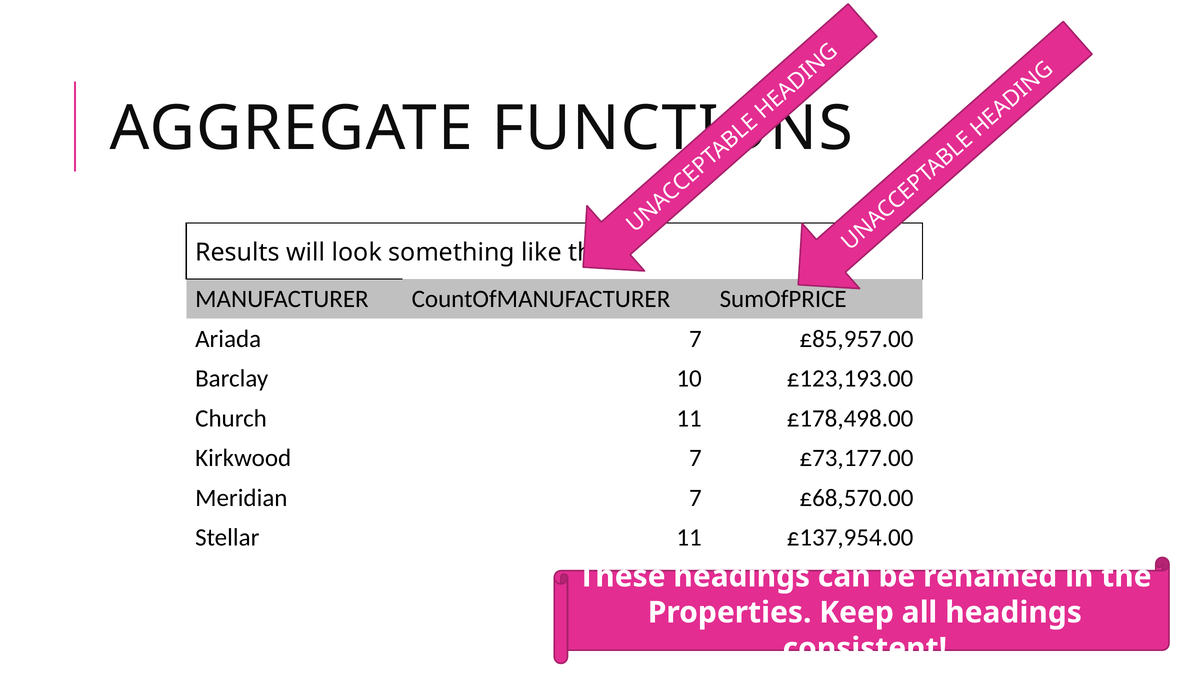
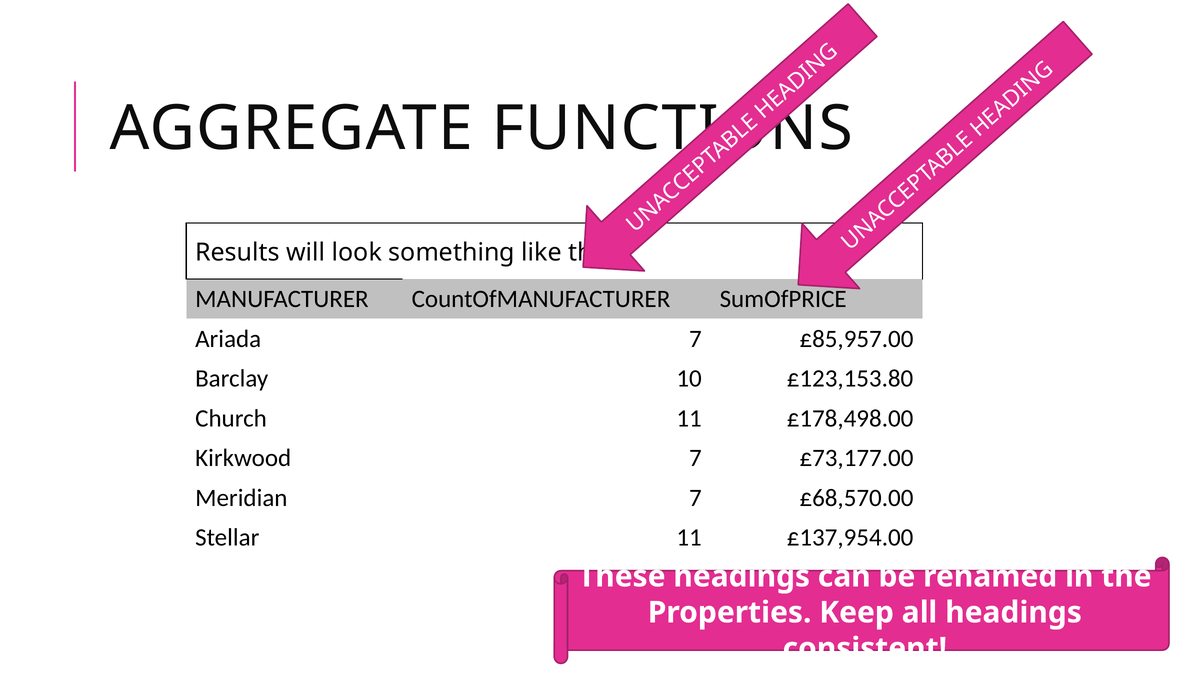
£123,193.00: £123,193.00 -> £123,153.80 (850, 378)
